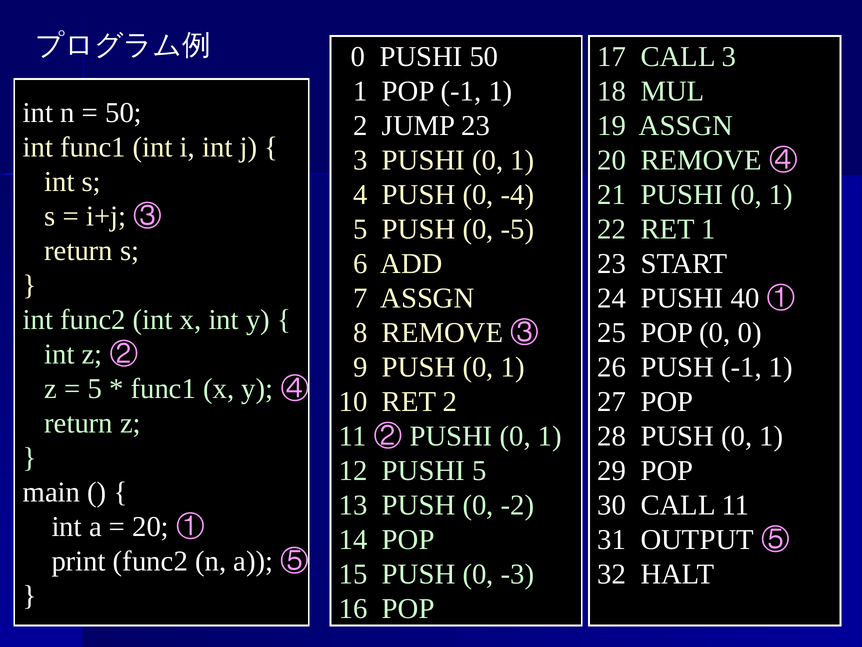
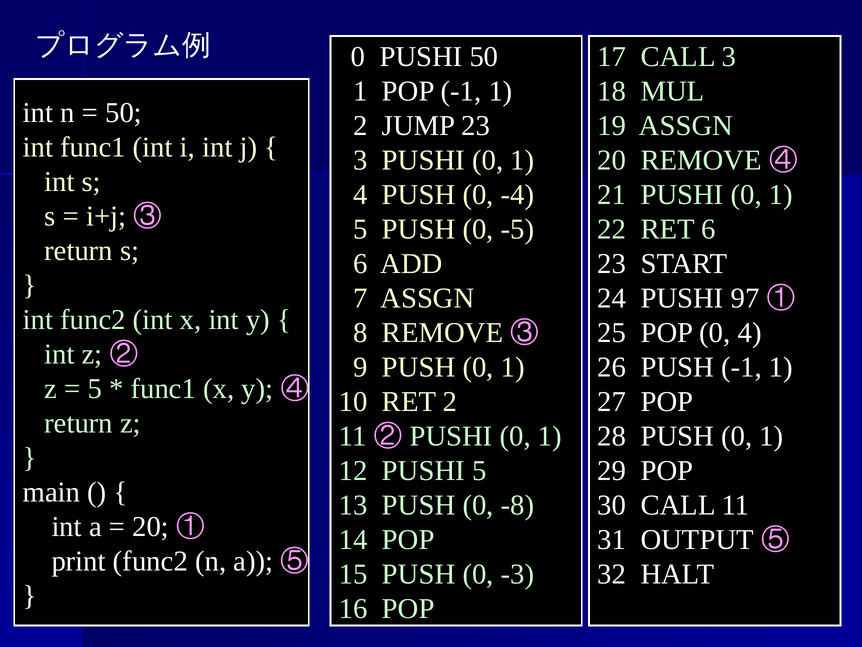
RET 1: 1 -> 6 (709, 229)
40: 40 -> 97 (745, 298)
0 0: 0 -> 4 (750, 332)
-2: -2 -> -8 (518, 505)
